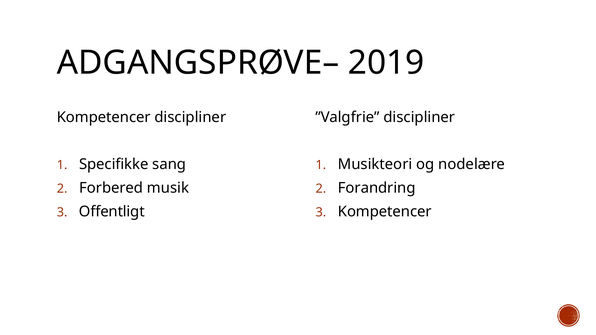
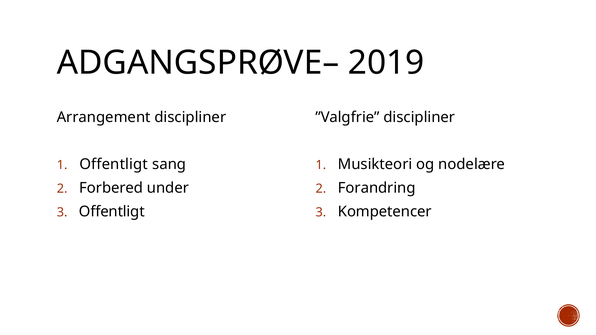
Kompetencer: Kompetencer -> Arrangement (104, 117)
Specifikke: Specifikke -> Offentligt (114, 165)
musik: musik -> under (168, 188)
